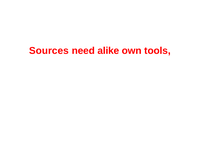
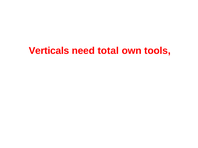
Sources: Sources -> Verticals (49, 51)
alike: alike -> total (108, 51)
